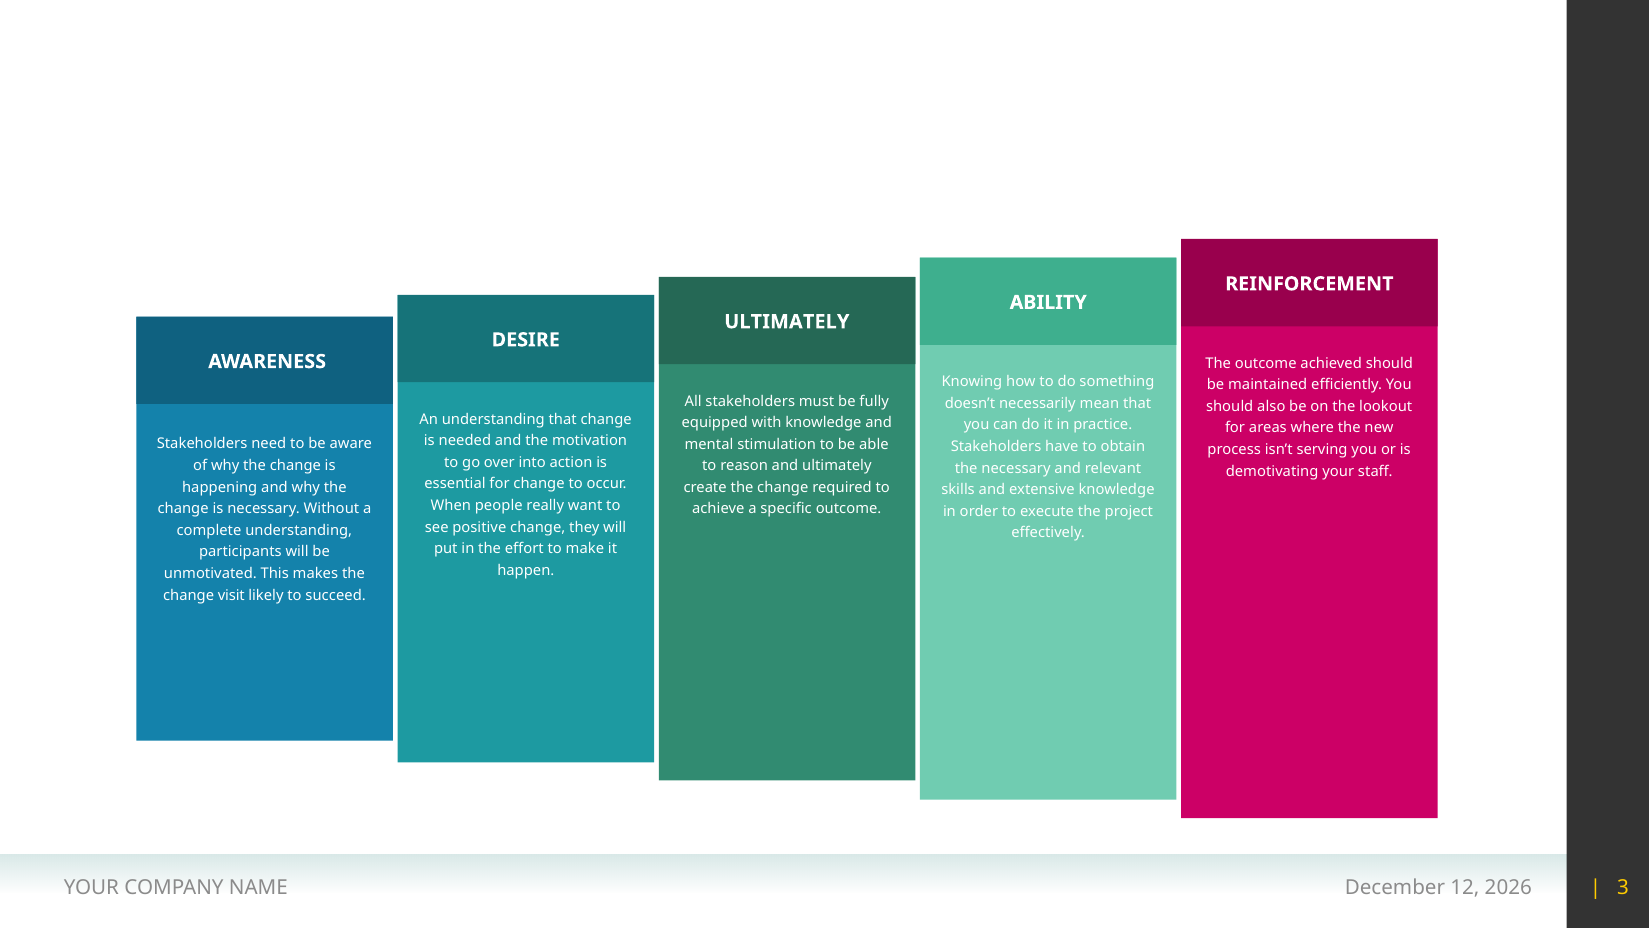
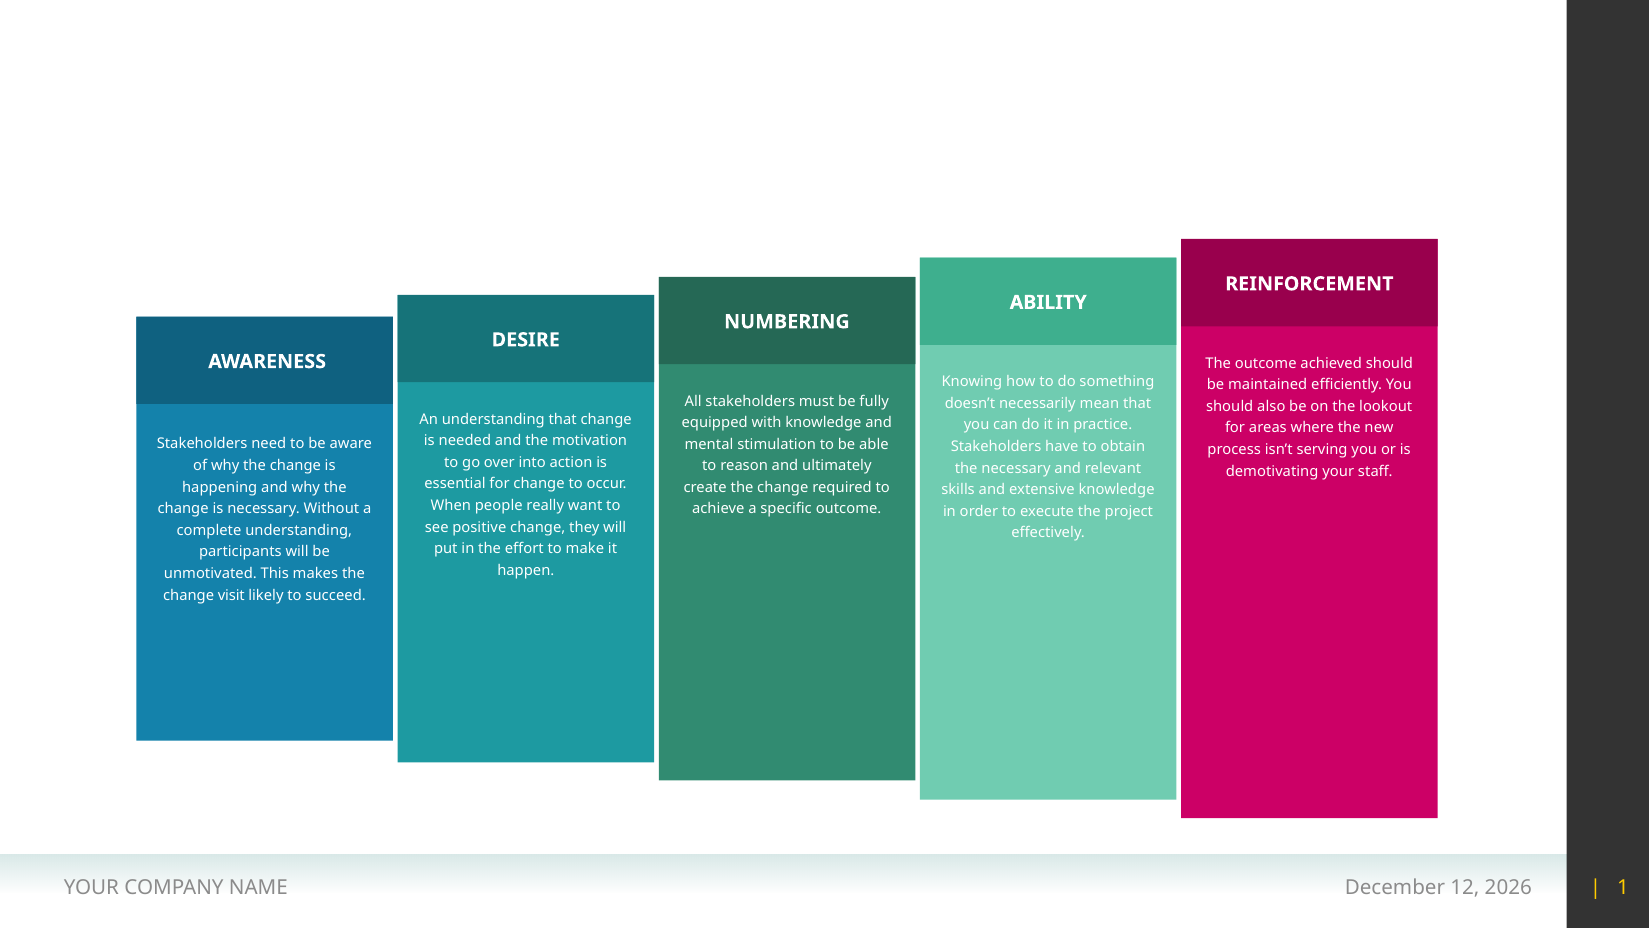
ULTIMATELY: ULTIMATELY -> NUMBERING (787, 322)
3: 3 -> 1 (1623, 887)
